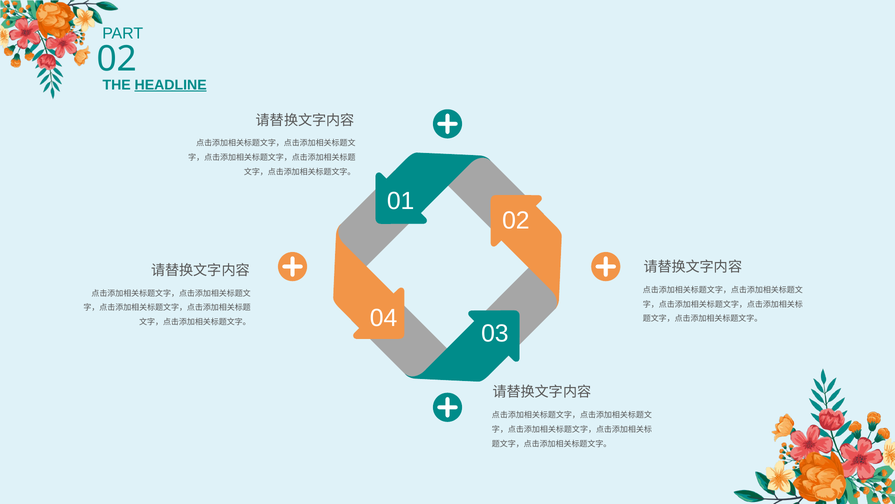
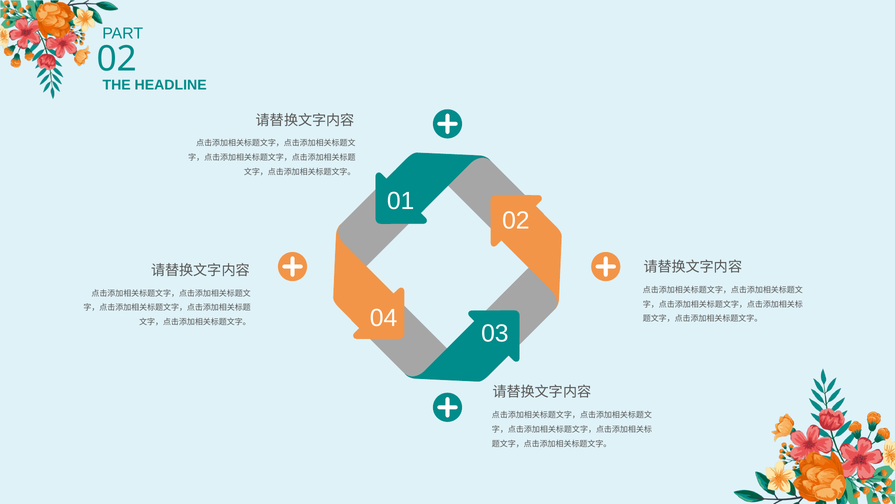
HEADLINE underline: present -> none (171, 85)
